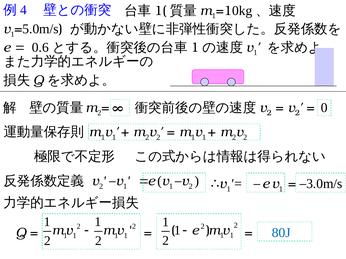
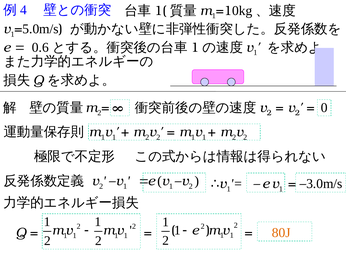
80J colour: blue -> orange (281, 233)
